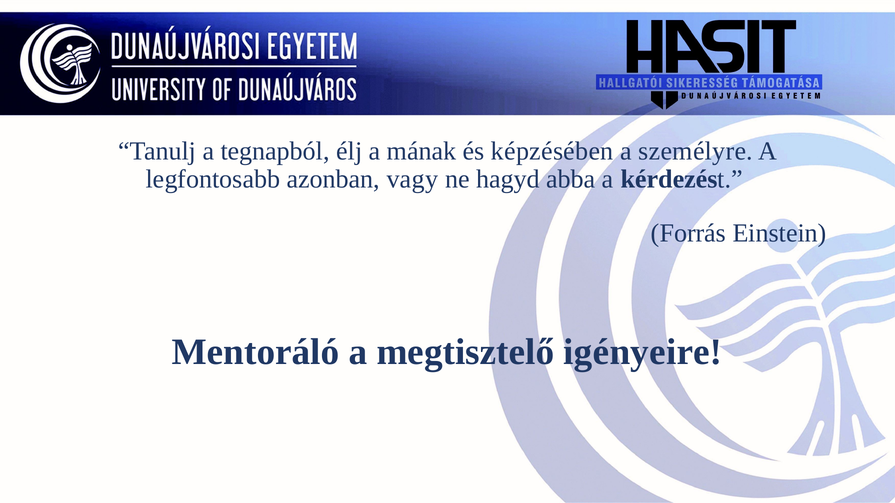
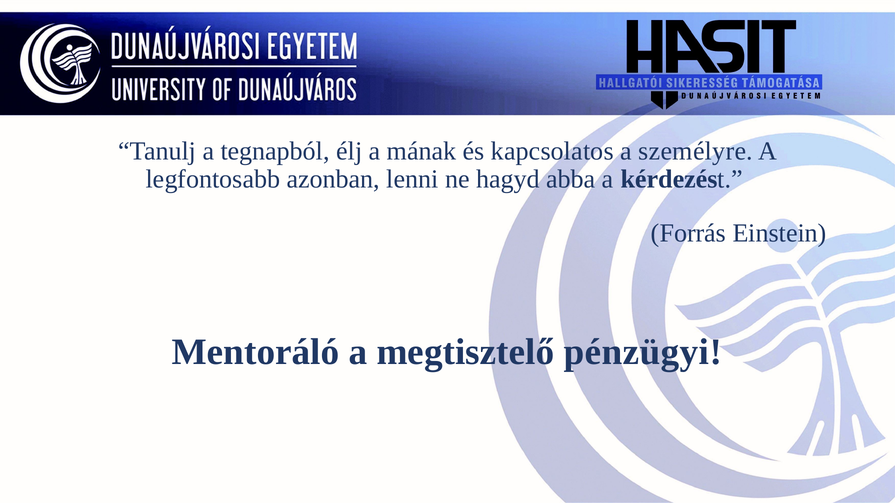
képzésében: képzésében -> kapcsolatos (552, 151)
vagy: vagy -> lenni (413, 180)
igényeire: igényeire -> pénzügyi (643, 352)
